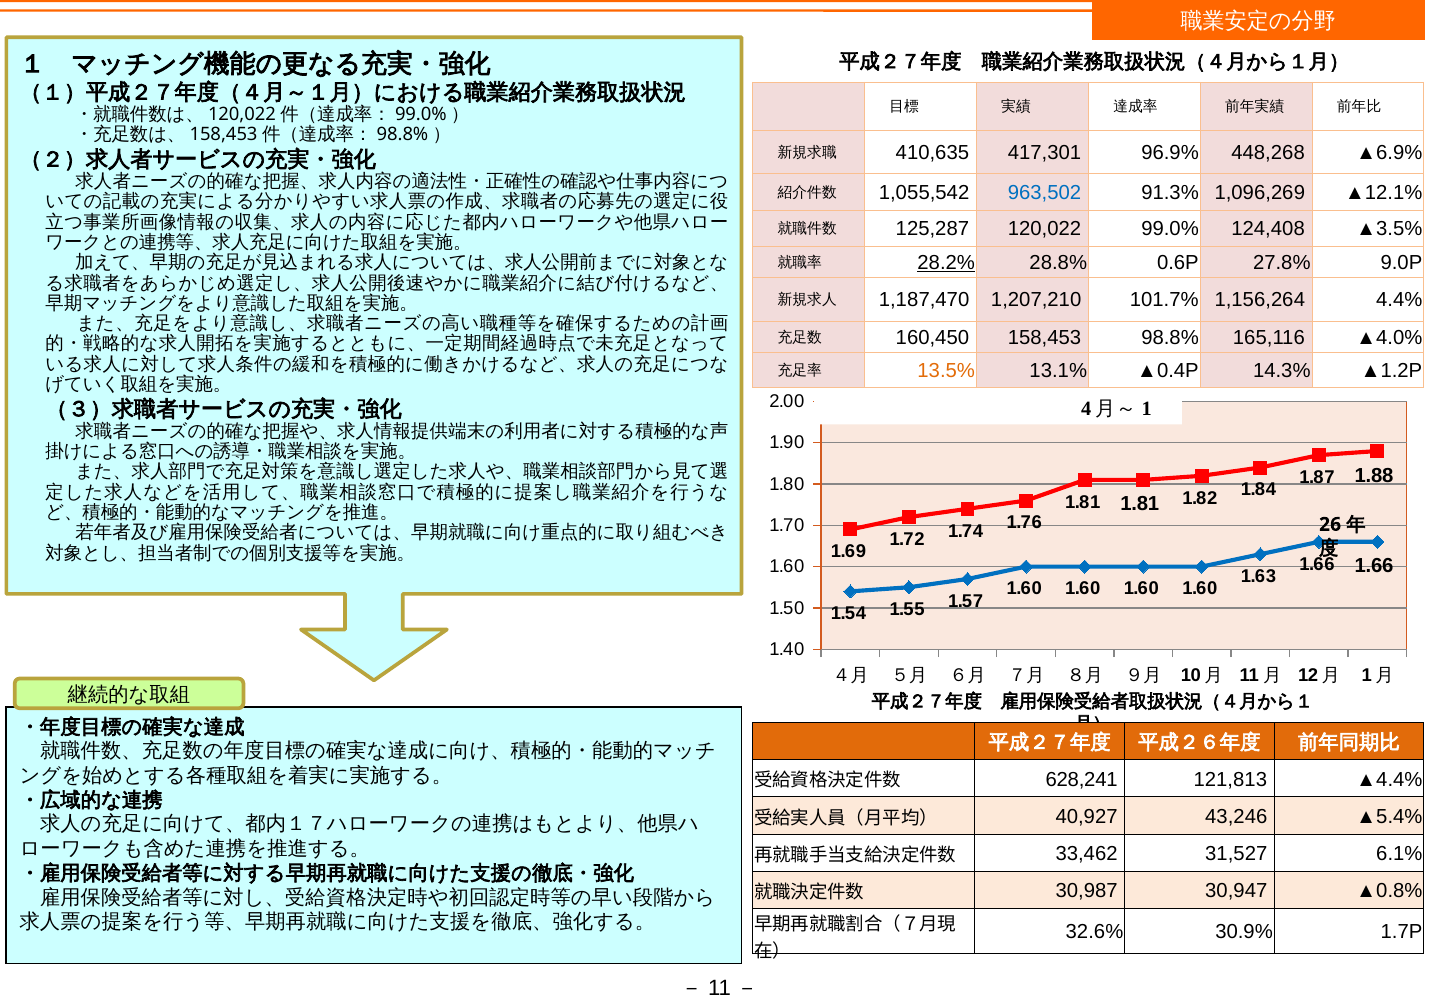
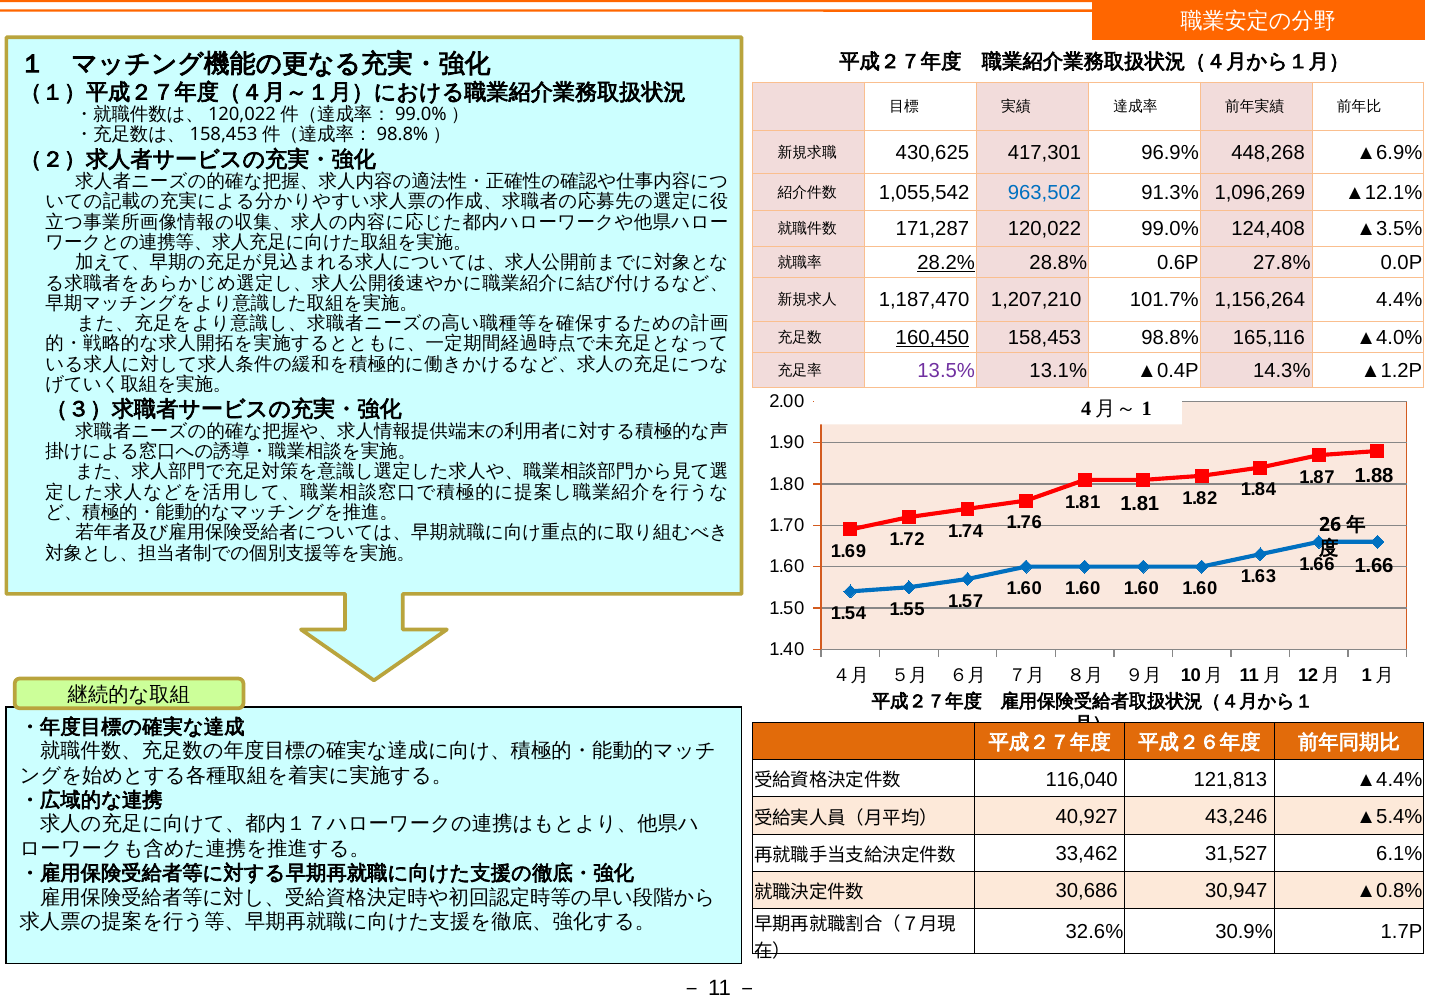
410,635: 410,635 -> 430,625 (932, 153)
125,287: 125,287 -> 171,287 (932, 229)
9.0P: 9.0P -> 0.0P (1401, 263)
160,450 underline: none -> present (932, 338)
13.5% colour: orange -> purple (946, 371)
628,241: 628,241 -> 116,040 (1082, 780)
30,987: 30,987 -> 30,686 (1087, 891)
